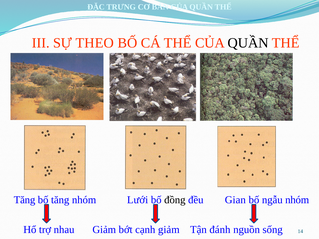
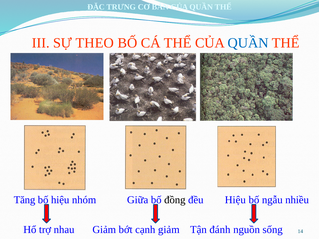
QUẦN colour: black -> blue (248, 43)
bố tăng: tăng -> hiệu (60, 200)
Lưới: Lưới -> Giữa (138, 200)
đều Gian: Gian -> Hiệu (235, 200)
ngẫu nhóm: nhóm -> nhiều (297, 200)
